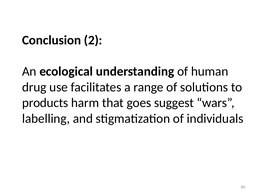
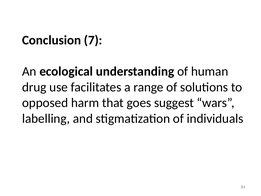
2: 2 -> 7 (93, 40)
products: products -> opposed (45, 103)
